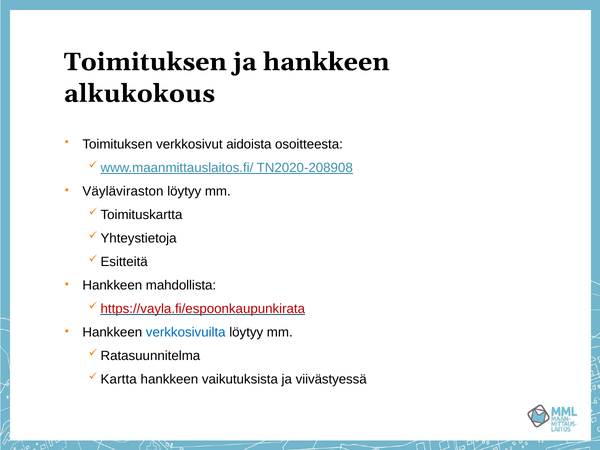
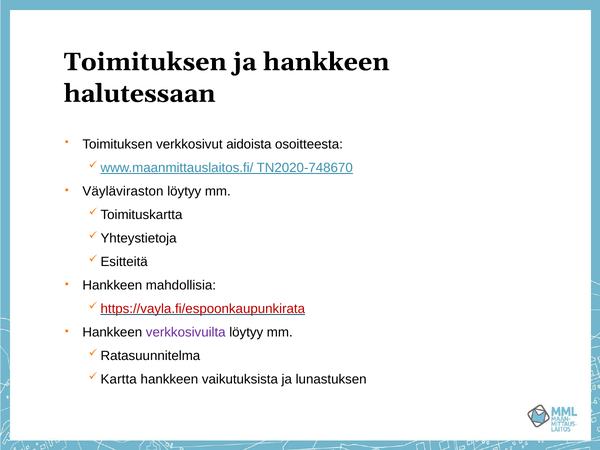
alkukokous: alkukokous -> halutessaan (140, 94)
TN2020-208908: TN2020-208908 -> TN2020-748670 (305, 168)
mahdollista: mahdollista -> mahdollisia (181, 285)
verkkosivuilta colour: blue -> purple (186, 332)
viivästyessä: viivästyessä -> lunastuksen (331, 379)
